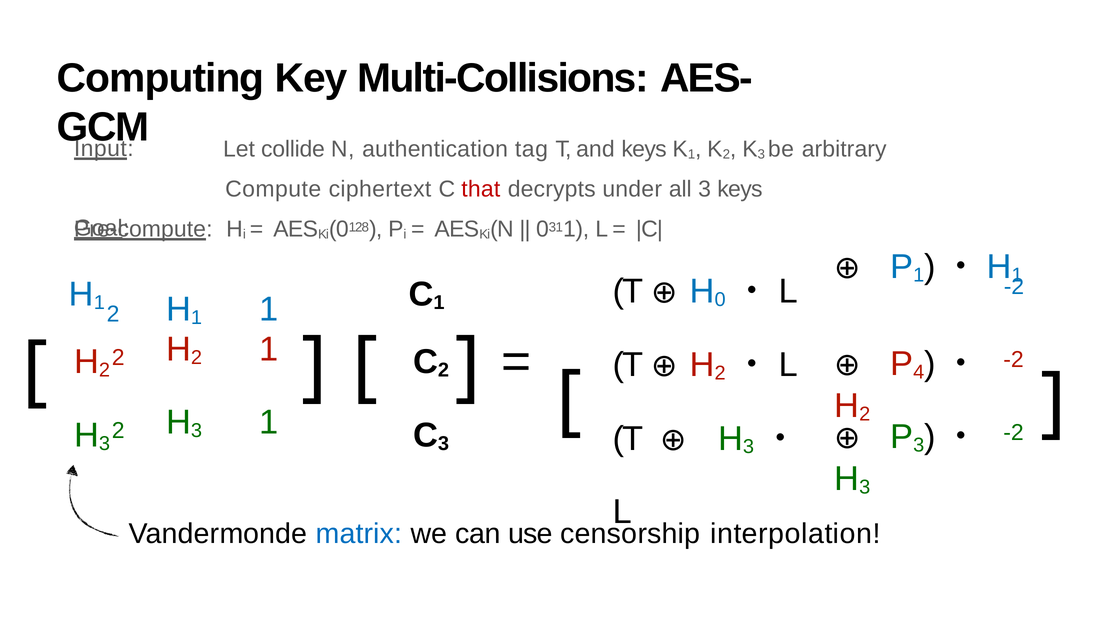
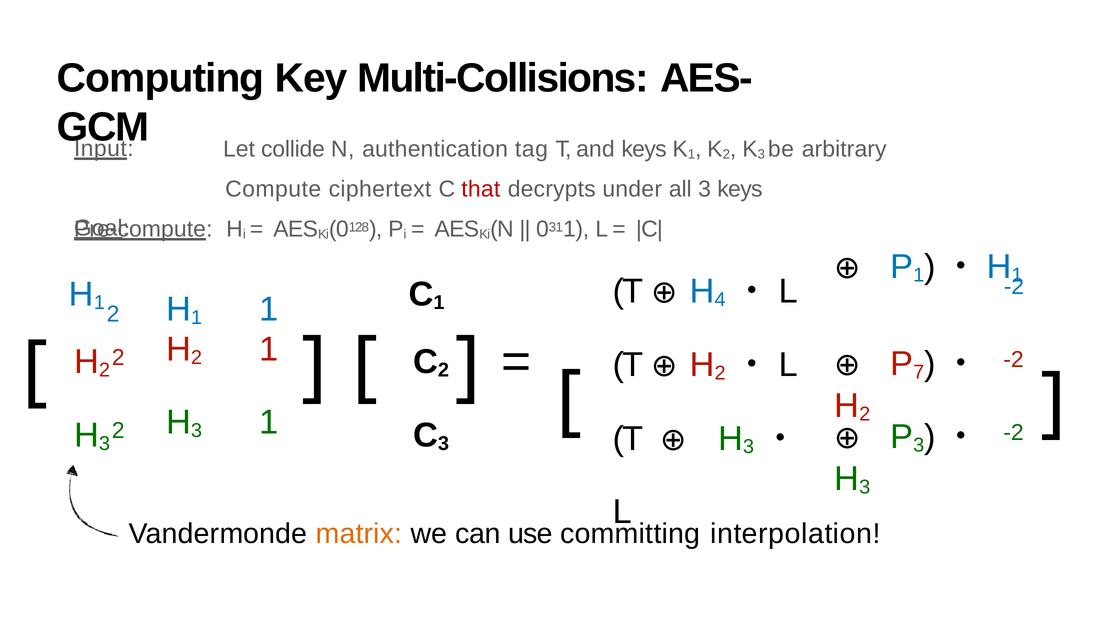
0: 0 -> 4 (720, 299)
4: 4 -> 7 (919, 372)
matrix colour: blue -> orange (359, 534)
censorship: censorship -> committing (630, 534)
